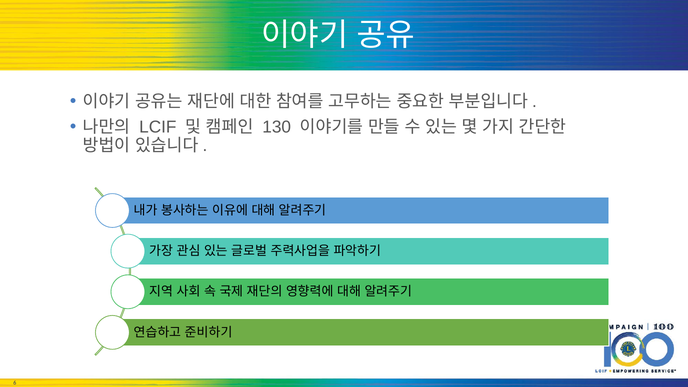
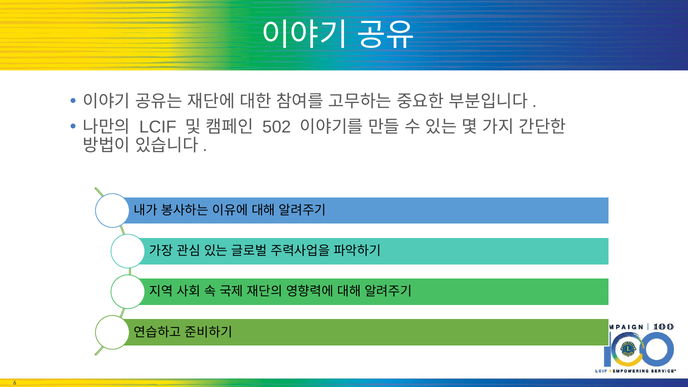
130: 130 -> 502 (277, 127)
